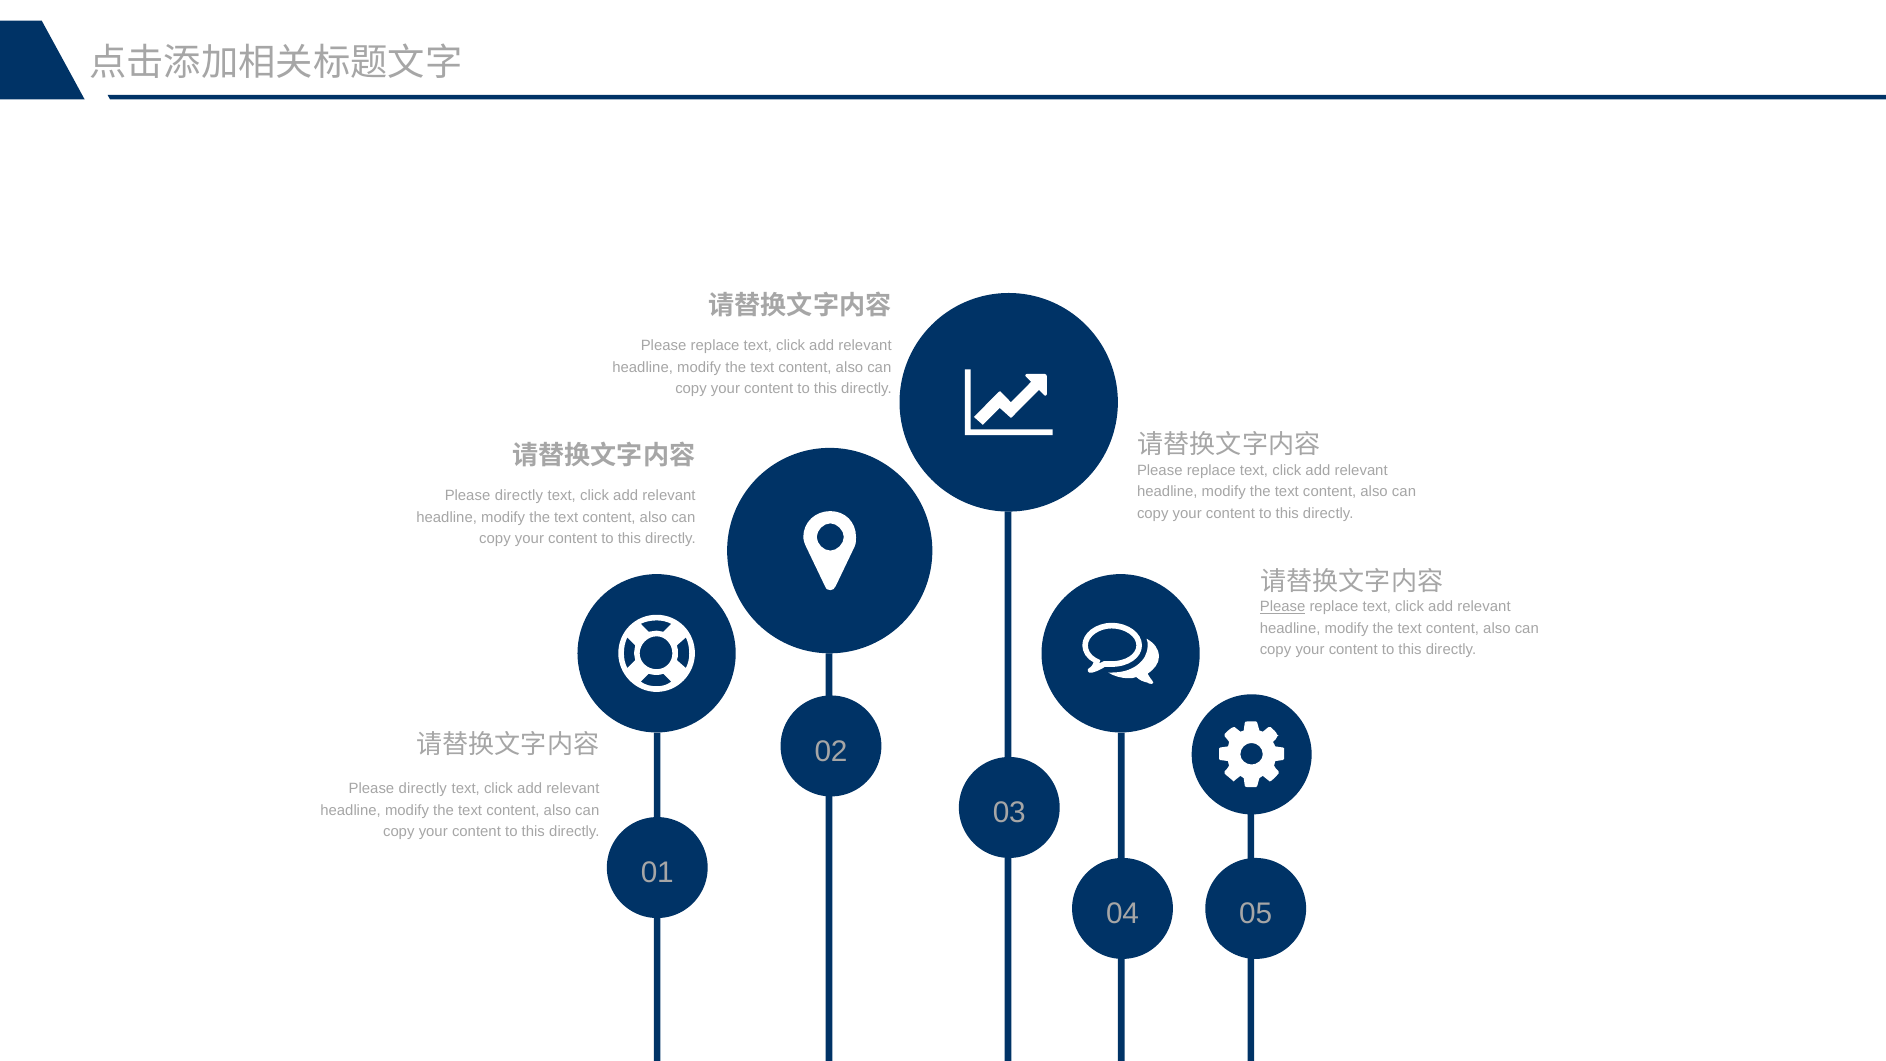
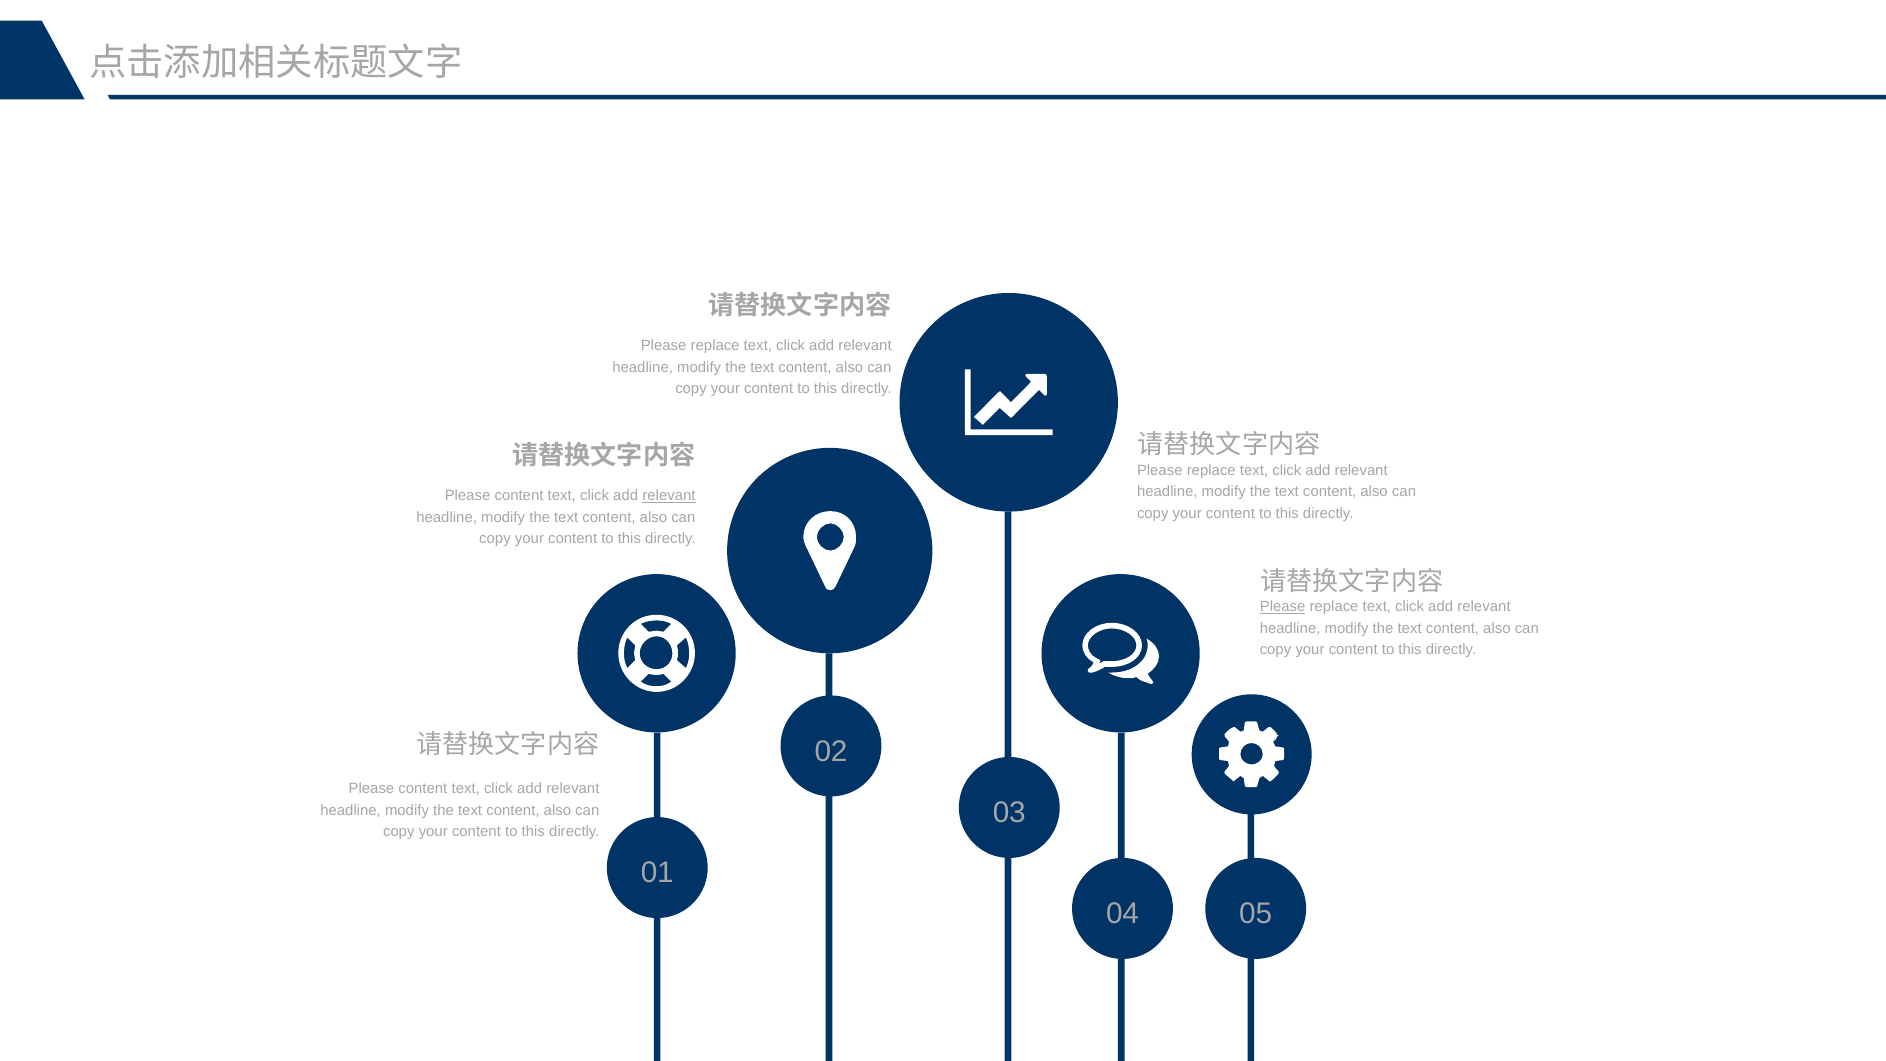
directly: directly -> content (519, 496)
relevant underline: none -> present (669, 496)
directly: directly -> content (423, 789)
